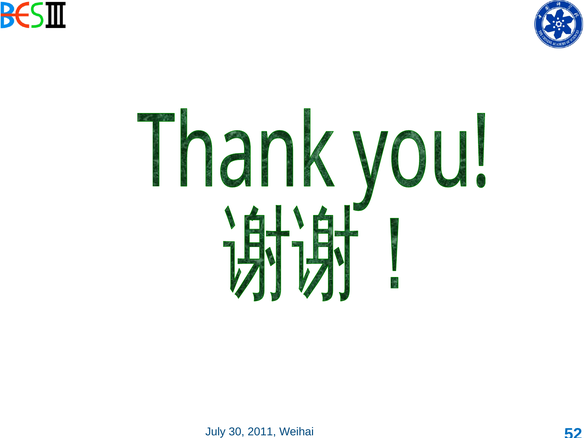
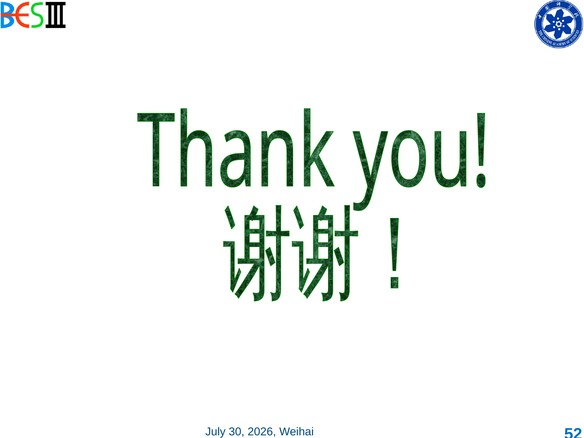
2011: 2011 -> 2026 (262, 432)
